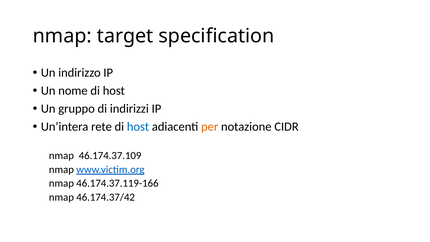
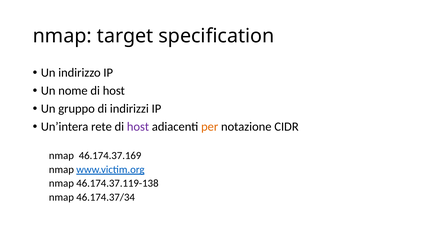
host colour: blue -> purple (138, 127)
46.174.37.109: 46.174.37.109 -> 46.174.37.169 (110, 155)
46.174.37.119-166: 46.174.37.119-166 -> 46.174.37.119-138 (117, 183)
46.174.37/42: 46.174.37/42 -> 46.174.37/34 (106, 197)
